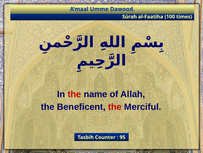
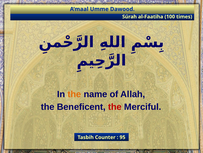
the colour: red -> orange (74, 94)
